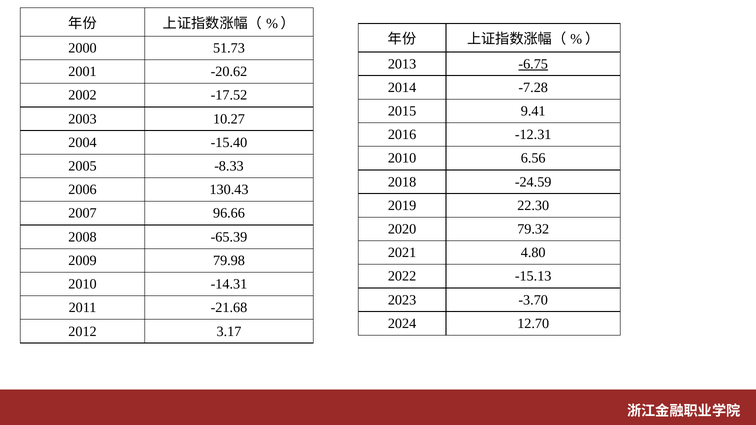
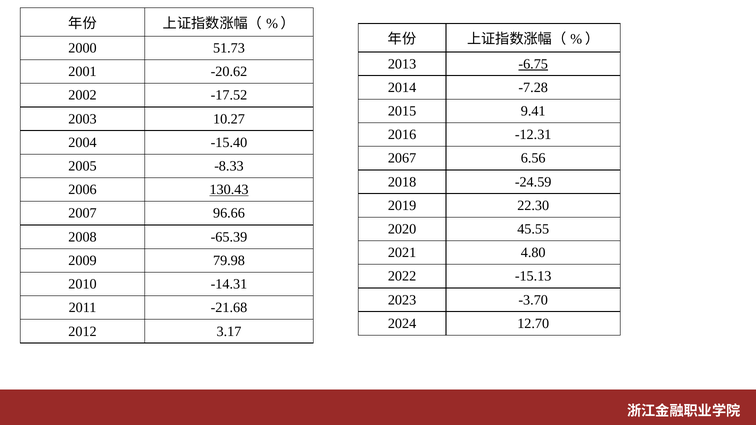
2010: 2010 -> 2067 (402, 158)
130.43 underline: none -> present (229, 190)
79.32: 79.32 -> 45.55 (533, 229)
